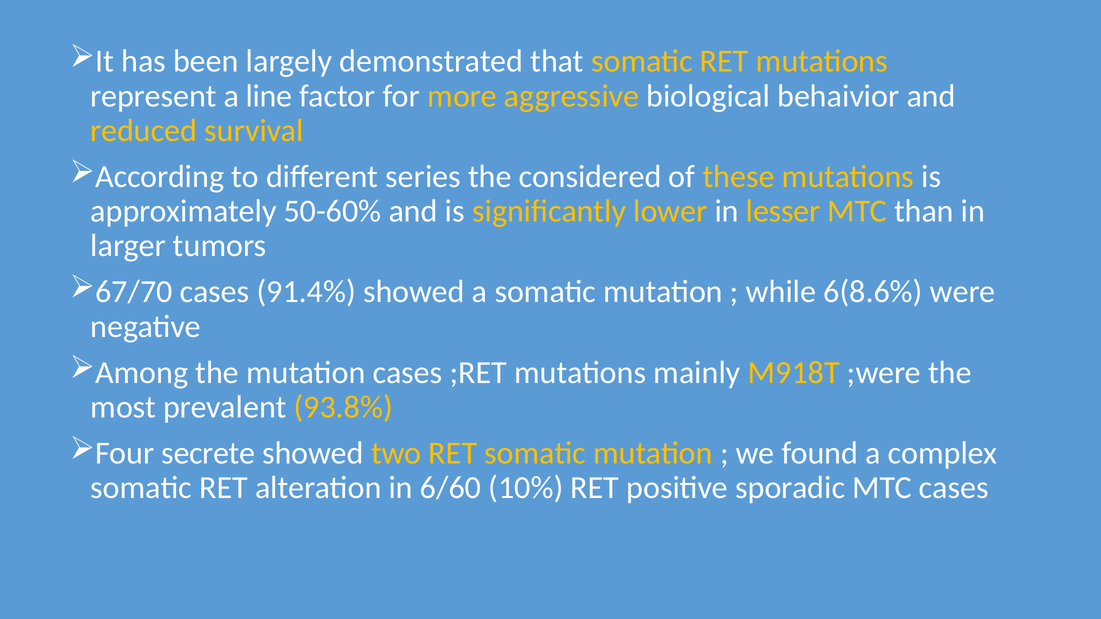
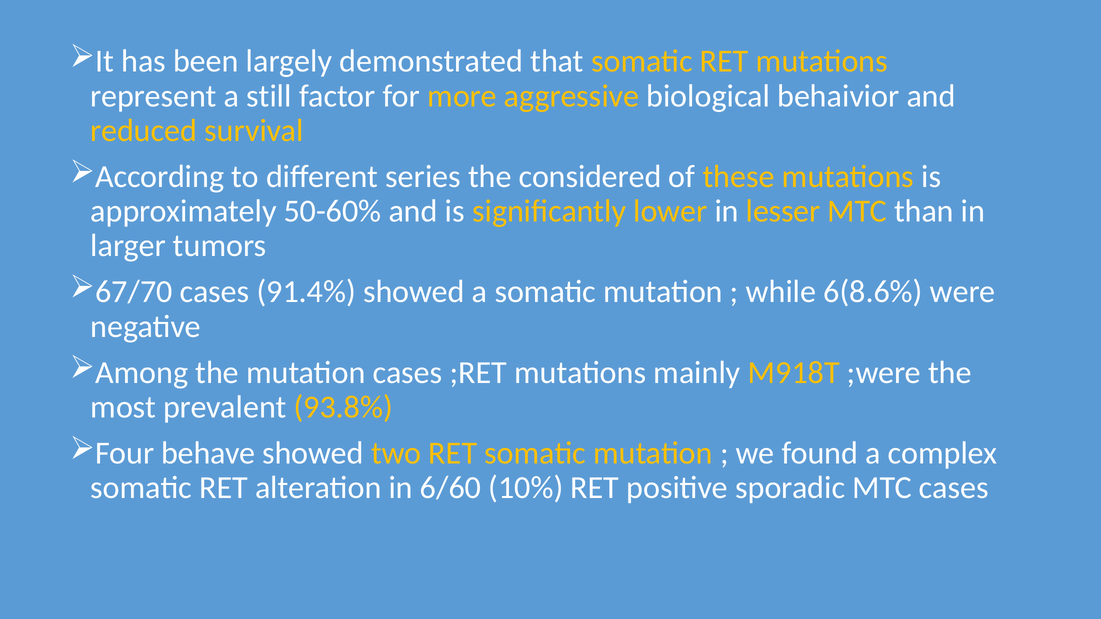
line: line -> still (269, 96)
secrete: secrete -> behave (208, 453)
